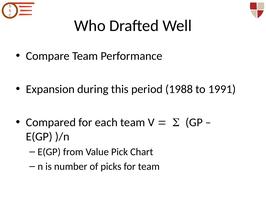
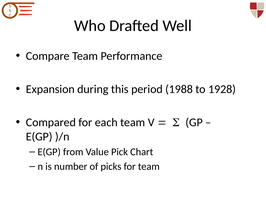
1991: 1991 -> 1928 (222, 89)
